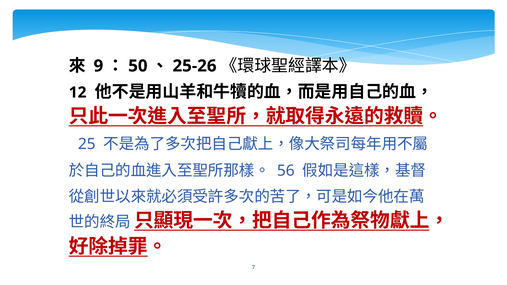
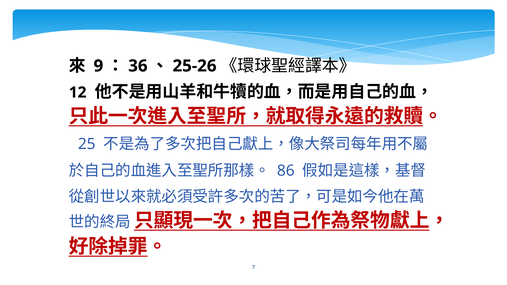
50: 50 -> 36 (138, 66)
56: 56 -> 86 (286, 171)
